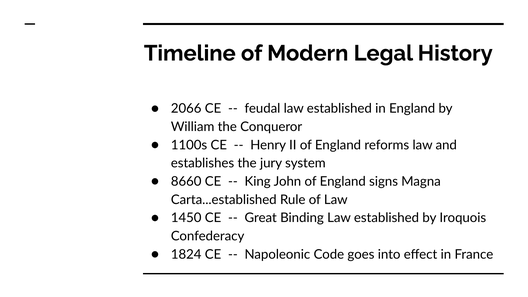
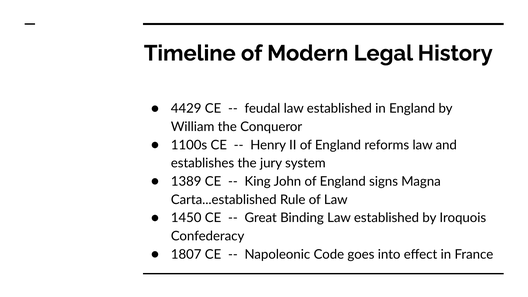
2066: 2066 -> 4429 (186, 109)
8660: 8660 -> 1389 (186, 181)
1824: 1824 -> 1807 (186, 254)
